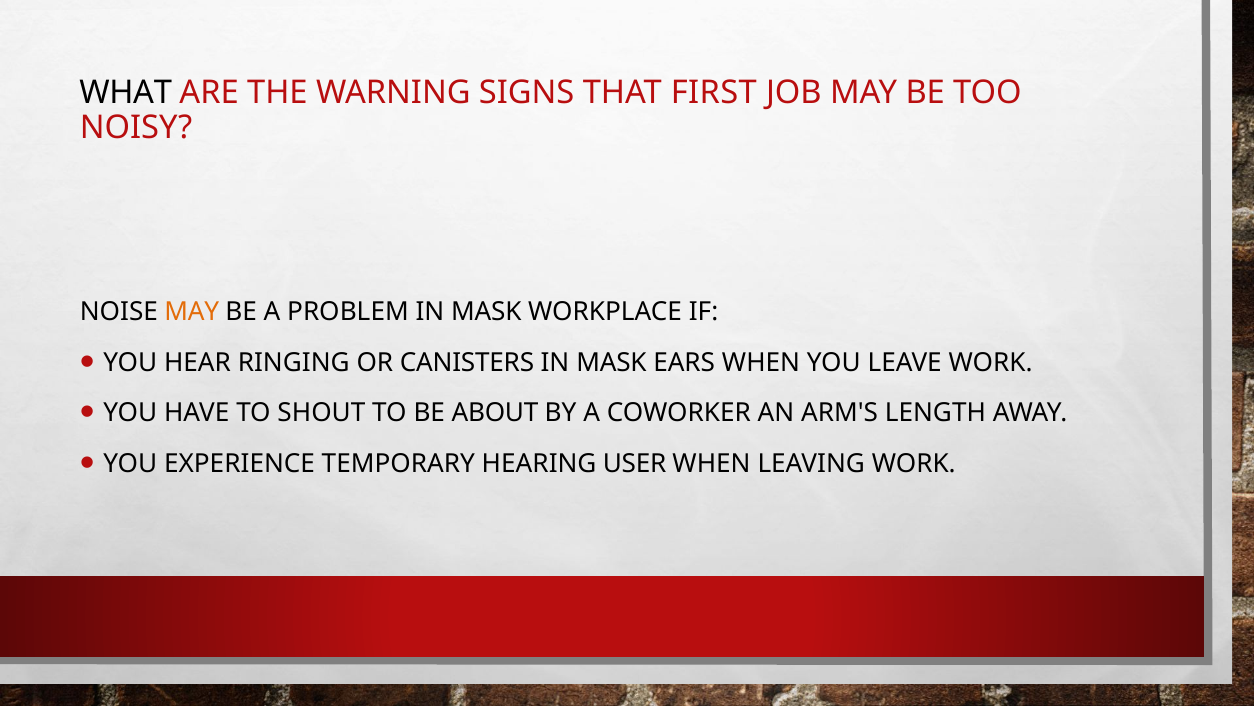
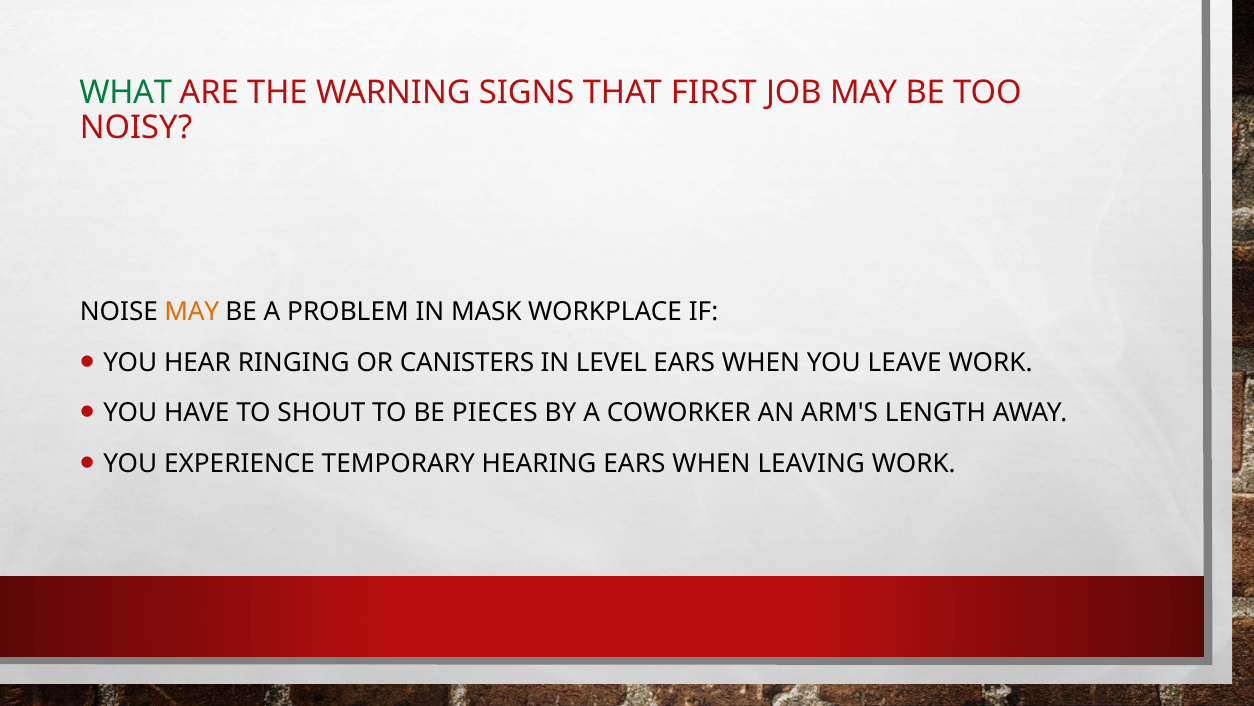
WHAT colour: black -> green (126, 93)
MASK: MASK -> LEVEL (611, 362)
ABOUT: ABOUT -> PIECES (495, 413)
HEARING USER: USER -> EARS (634, 464)
